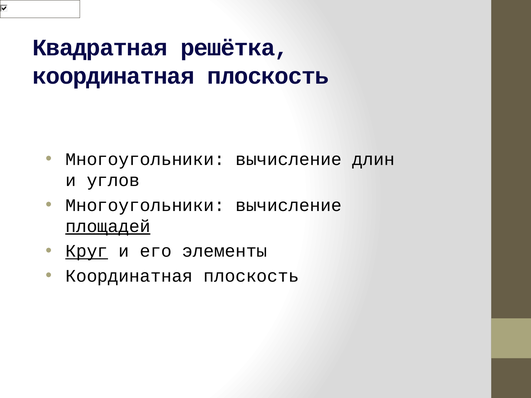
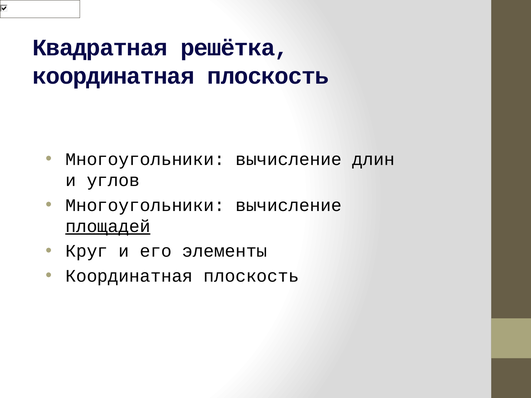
Круг underline: present -> none (87, 251)
